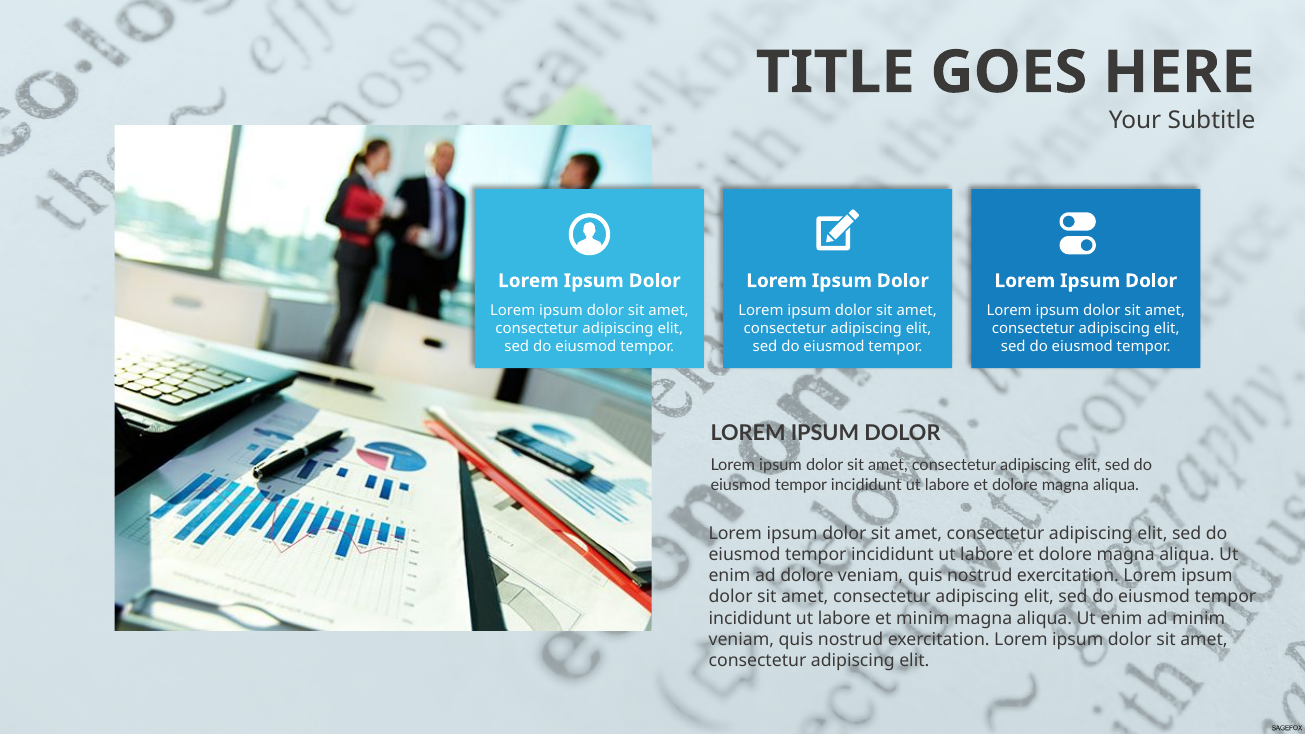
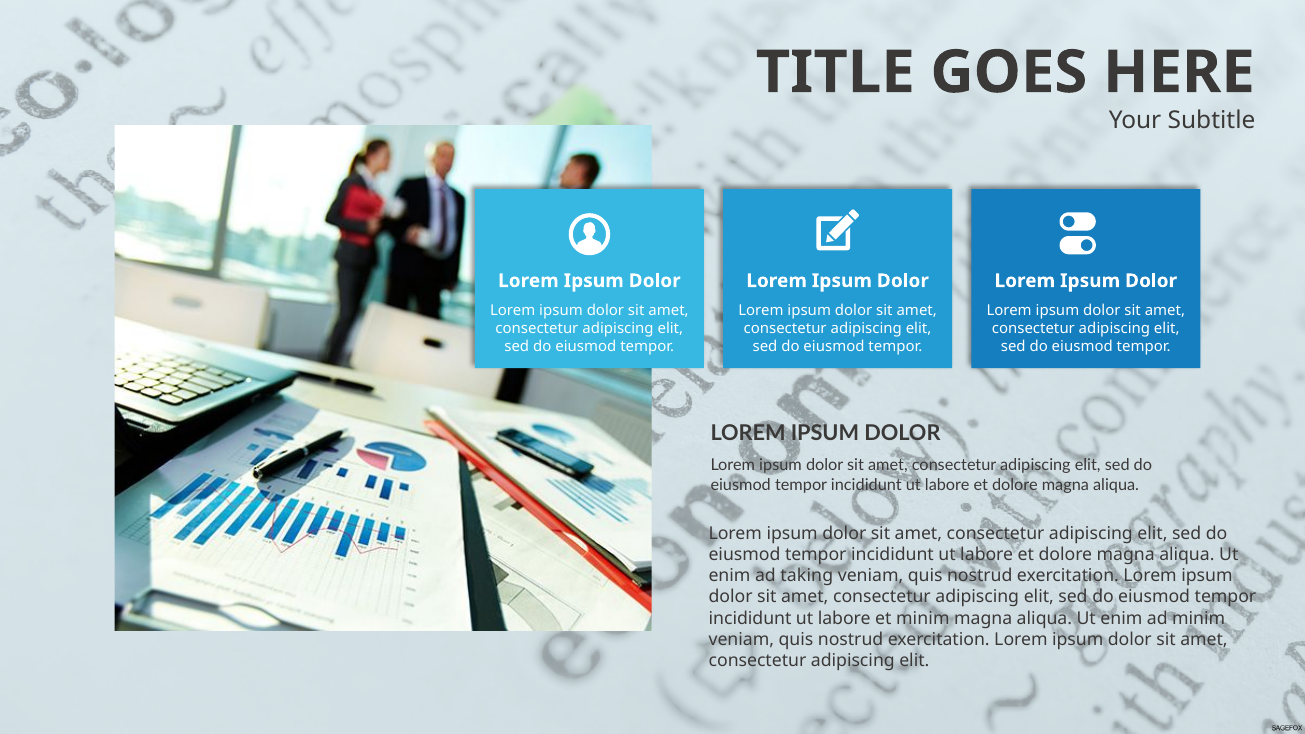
ad dolore: dolore -> taking (807, 576)
